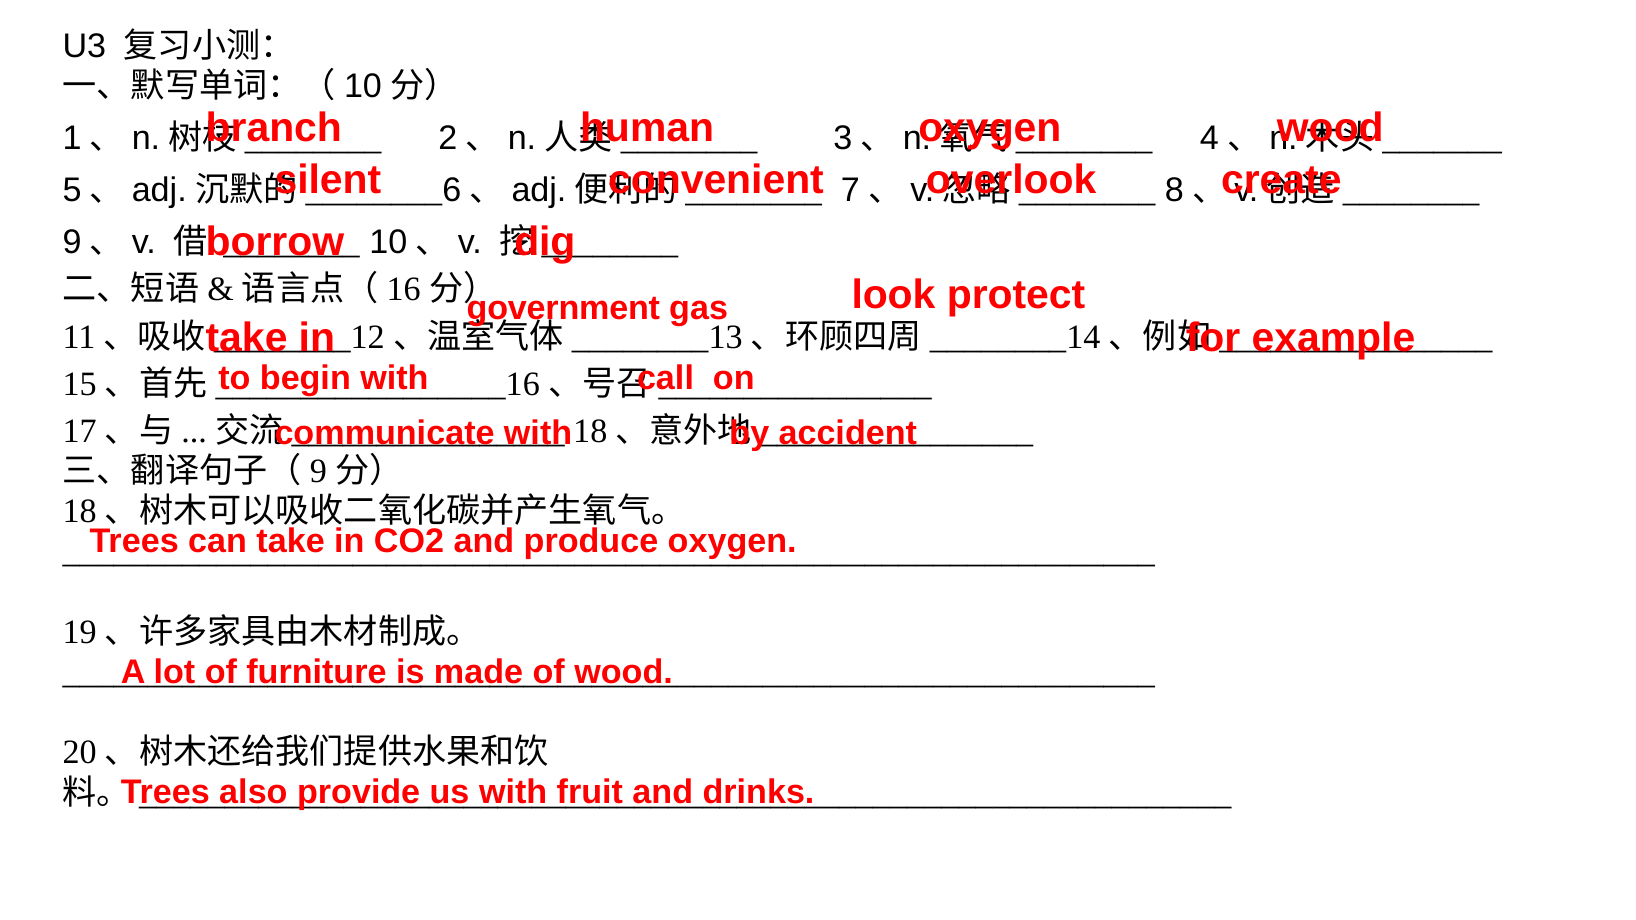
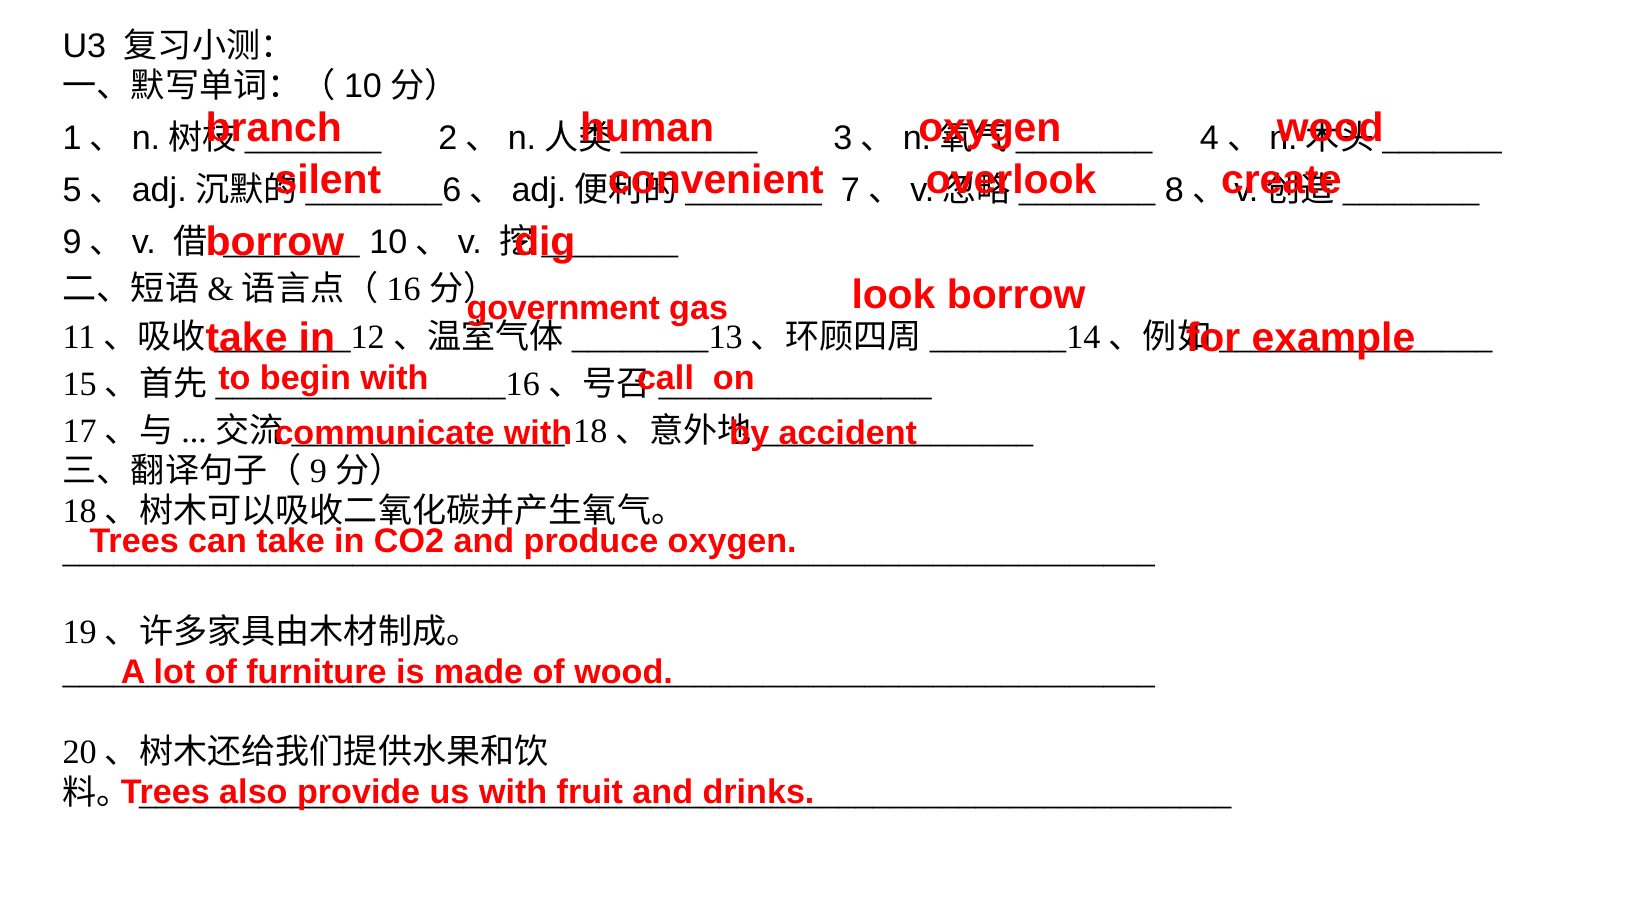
look protect: protect -> borrow (1016, 295)
